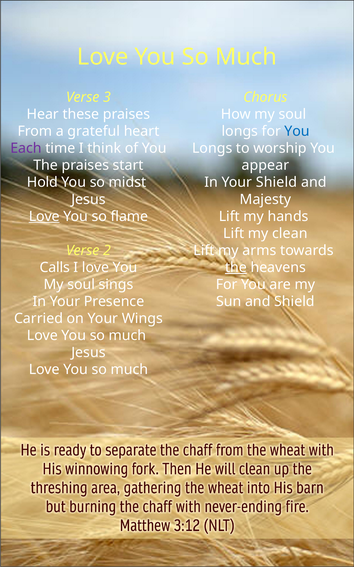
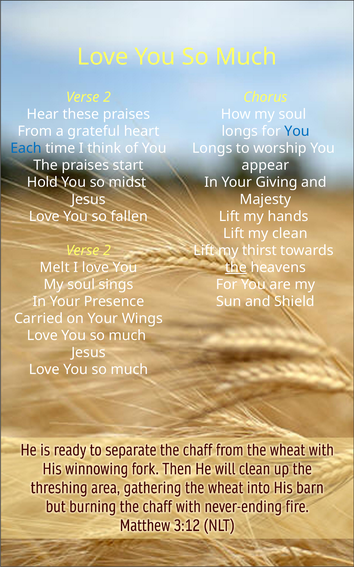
3: 3 -> 2 (107, 97)
Each colour: purple -> blue (26, 148)
Your Shield: Shield -> Giving (277, 182)
Love underline: present -> none (44, 216)
flame: flame -> fallen (129, 216)
arms: arms -> thirst (259, 250)
Calls: Calls -> Melt (55, 267)
